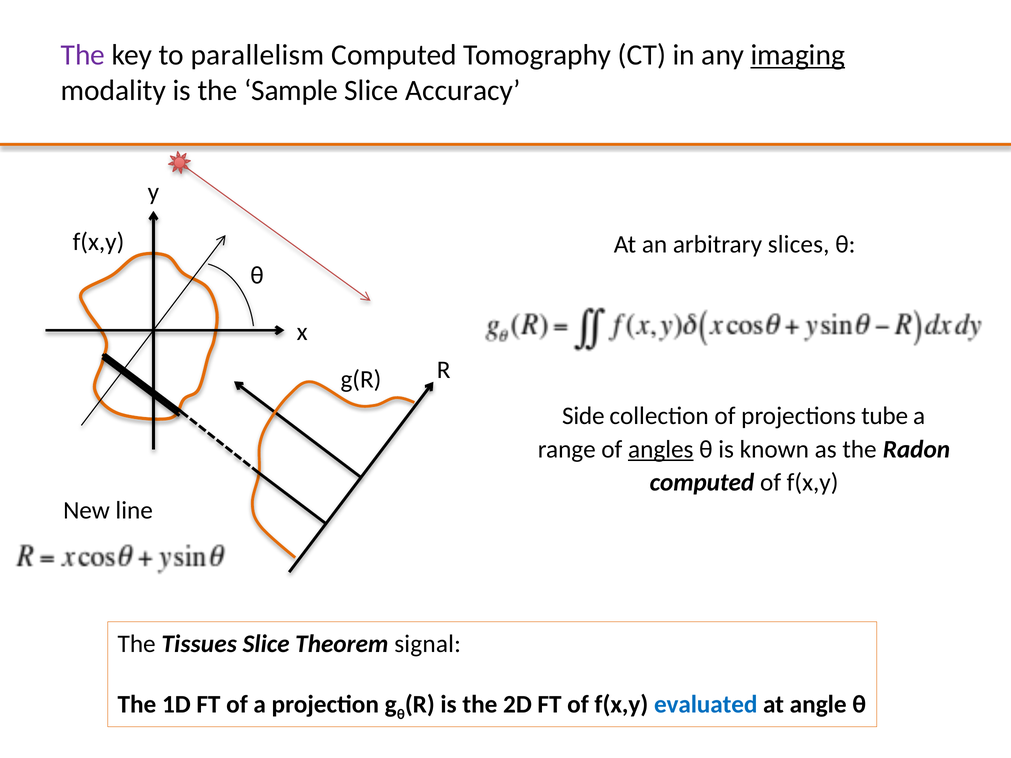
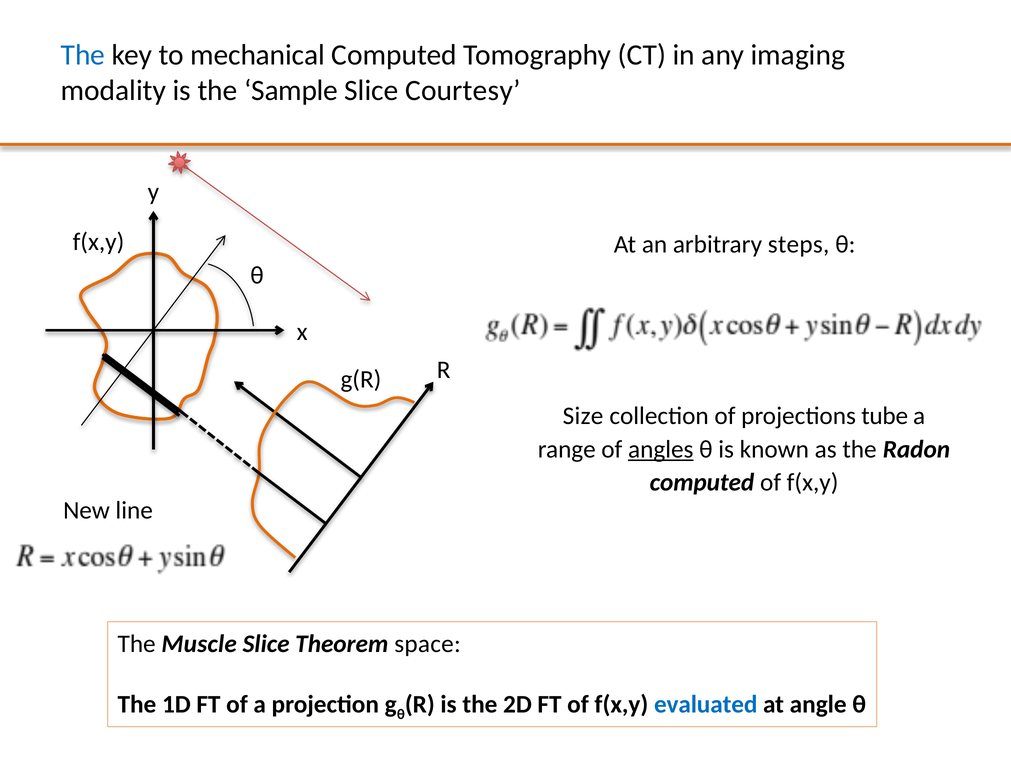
The colour: purple -> blue (83, 55)
parallelism: parallelism -> mechanical (258, 55)
imaging underline: present -> none (798, 55)
Accuracy: Accuracy -> Courtesy (463, 91)
slices: slices -> steps (799, 244)
Side: Side -> Size (583, 416)
Tissues: Tissues -> Muscle (199, 644)
signal: signal -> space (428, 644)
